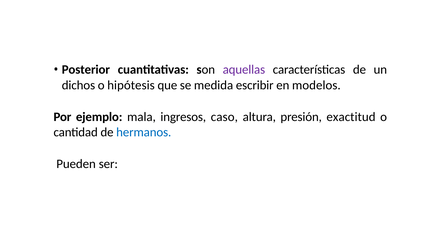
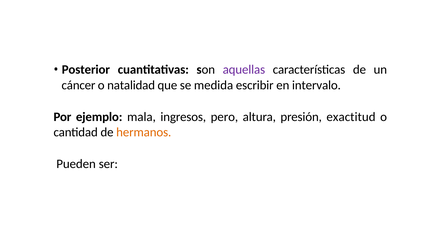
dichos: dichos -> cáncer (78, 85)
hipótesis: hipótesis -> natalidad (131, 85)
modelos: modelos -> intervalo (316, 85)
caso: caso -> pero (224, 117)
hermanos colour: blue -> orange (144, 132)
